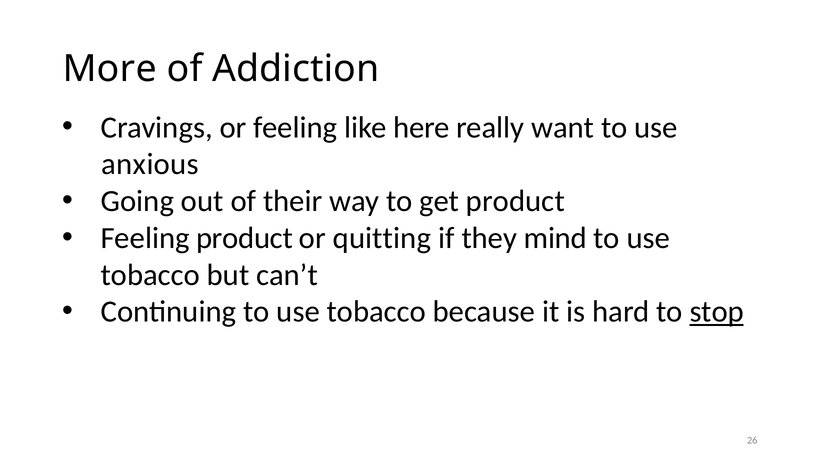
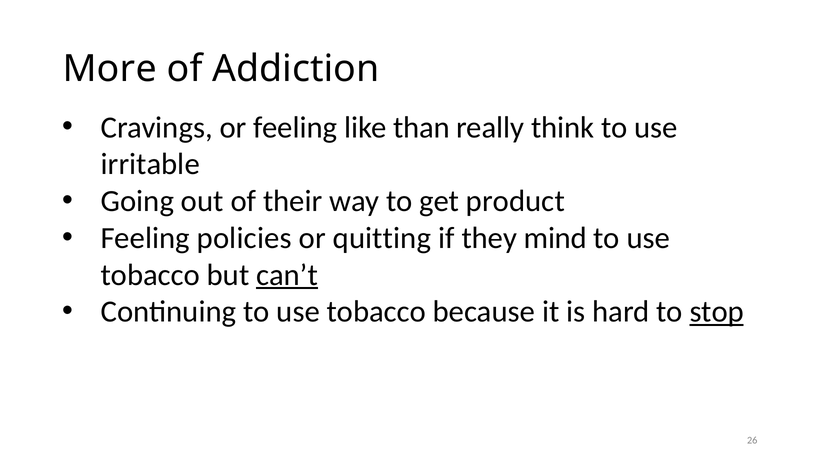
here: here -> than (422, 127)
want: want -> think (563, 127)
anxious: anxious -> irritable (150, 164)
Feeling product: product -> policies (244, 238)
can’t underline: none -> present (287, 275)
